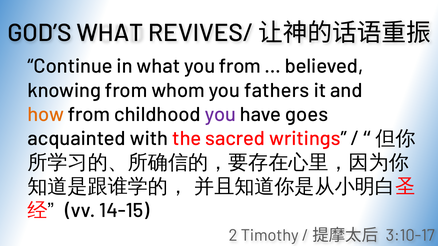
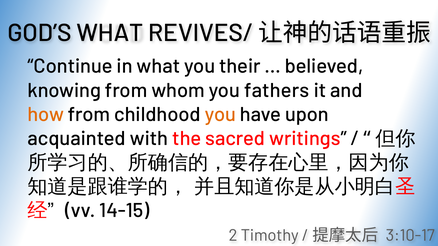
you from: from -> their (240, 66)
you colour: purple -> orange (220, 115)
goes: goes -> upon (307, 115)
